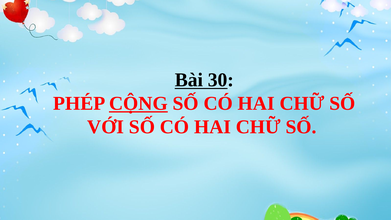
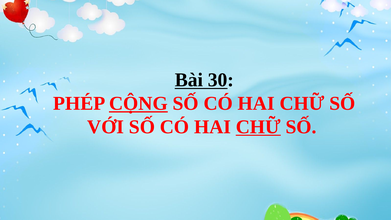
CHỮ underline: none -> present (258, 127)
